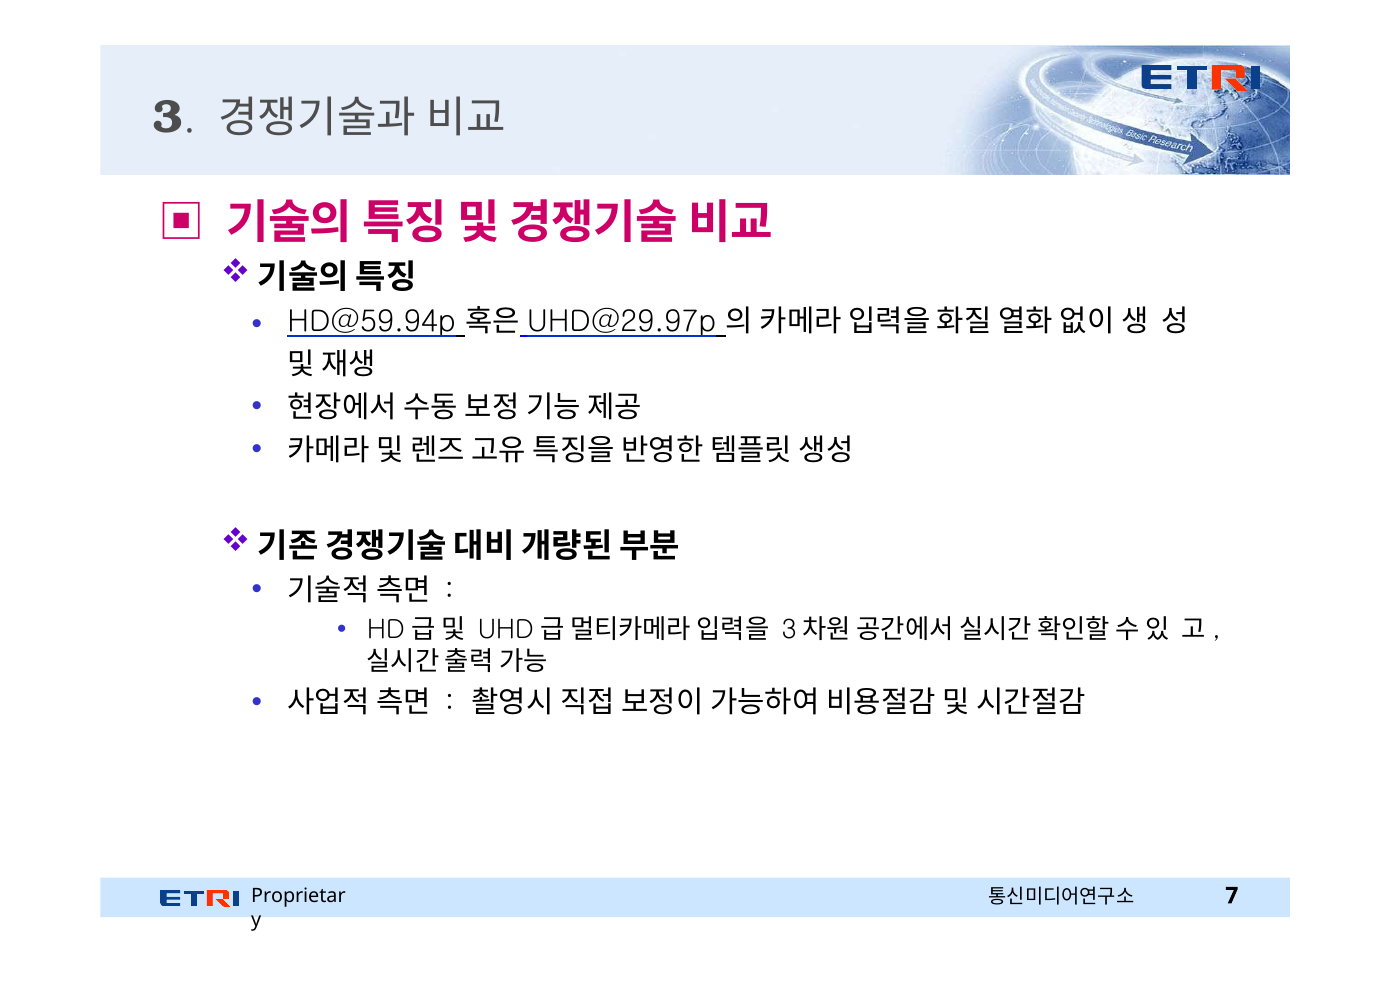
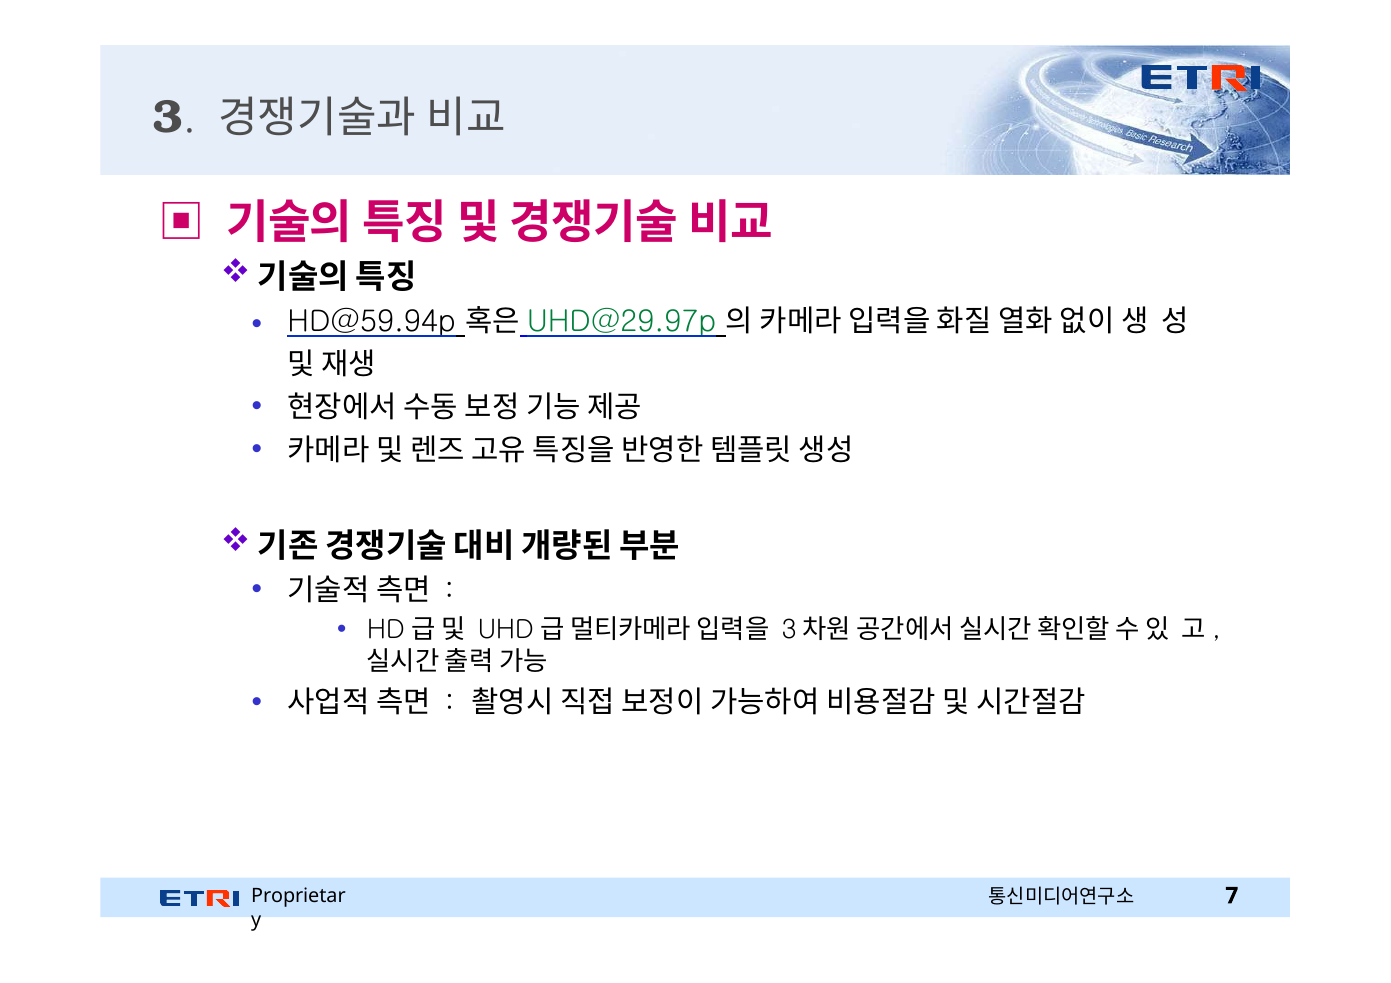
UHD@29.97p colour: black -> green (622, 322)
